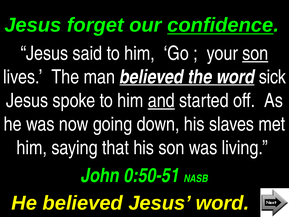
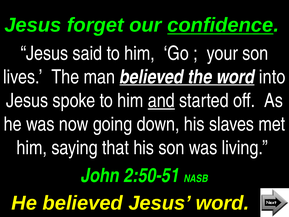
son underline: present -> none (255, 53)
sick: sick -> into (272, 77)
0:50-51: 0:50-51 -> 2:50-51 (152, 175)
